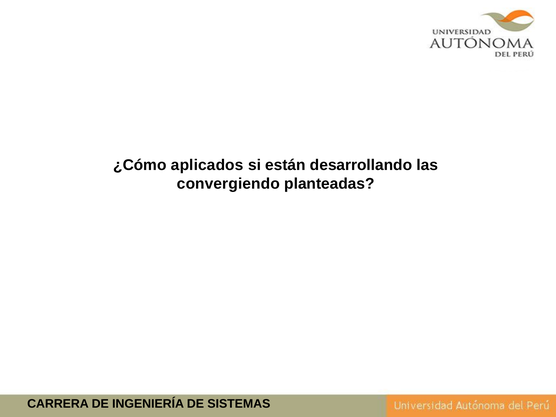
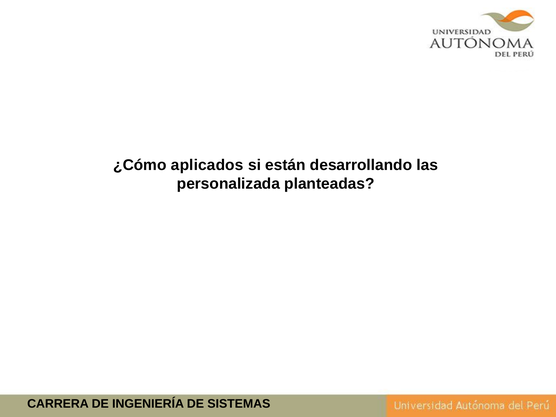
convergiendo: convergiendo -> personalizada (228, 184)
